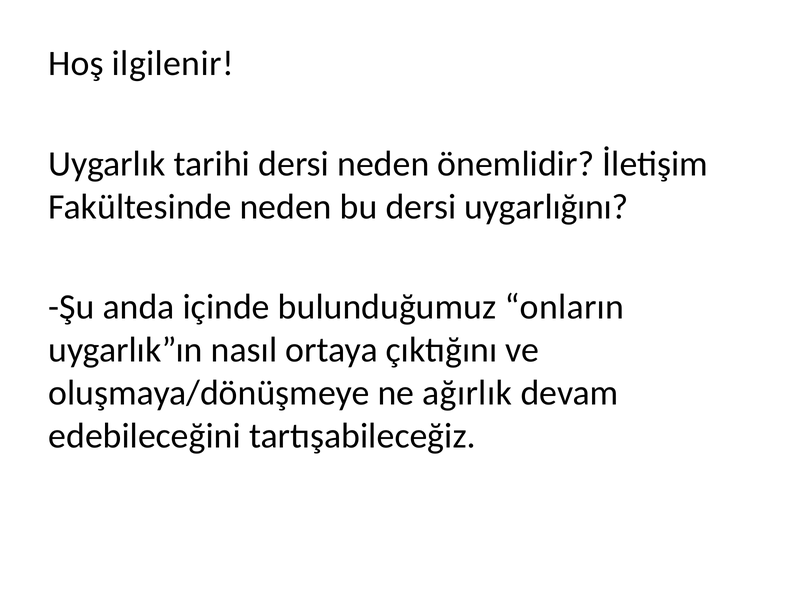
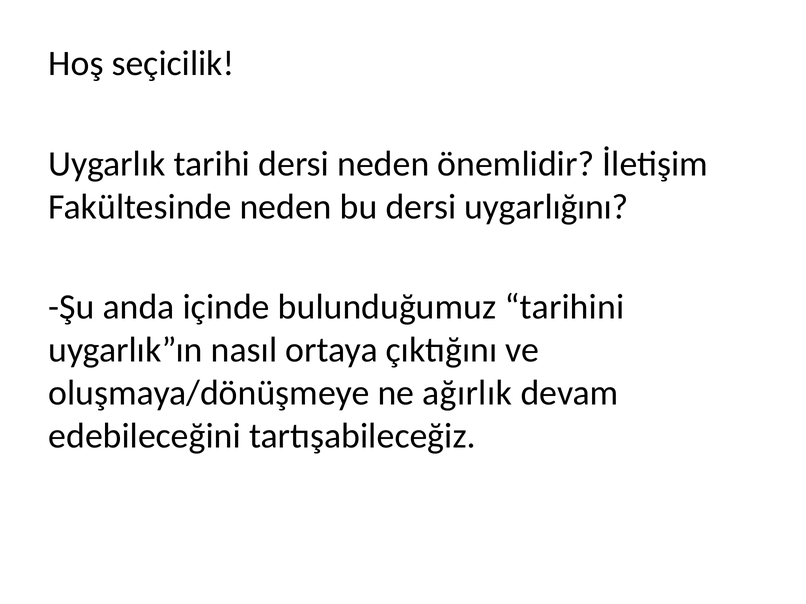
ilgilenir: ilgilenir -> seçicilik (173, 64)
onların: onların -> tarihini (564, 307)
